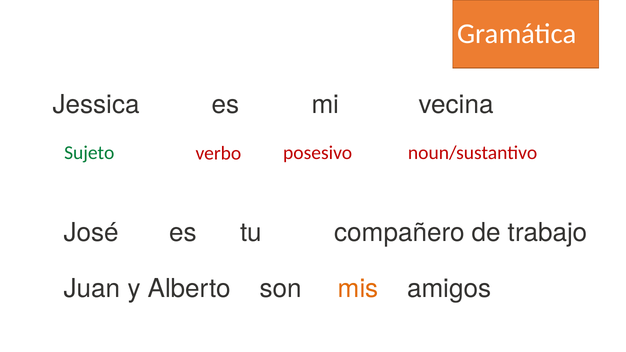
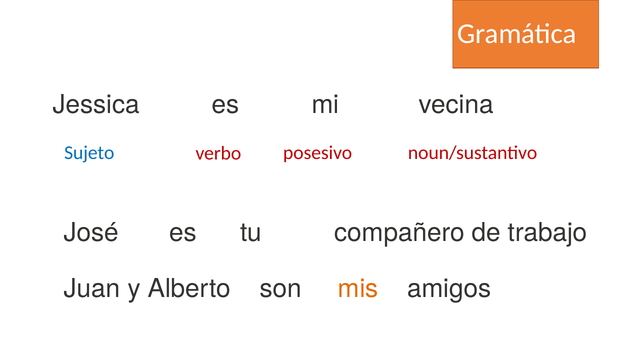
Sujeto colour: green -> blue (89, 153)
